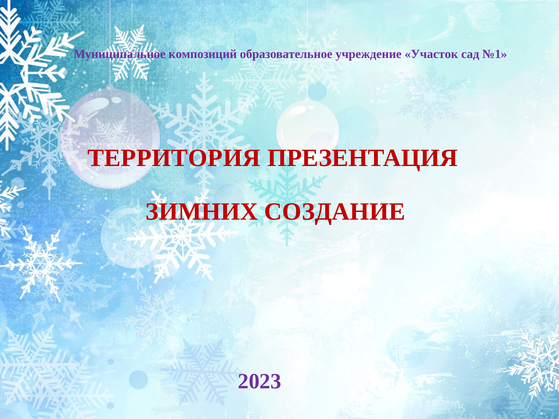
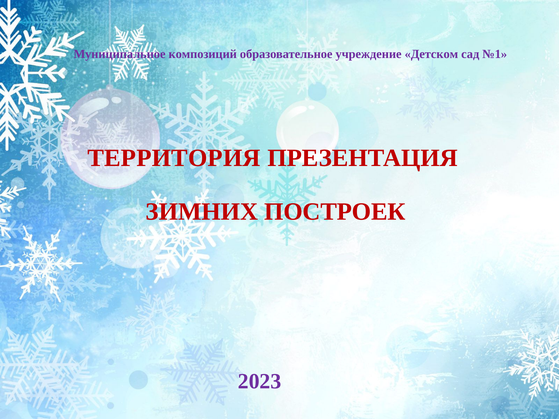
Участок: Участок -> Детском (431, 54)
СОЗДАНИЕ: СОЗДАНИЕ -> ПОСТРОЕК (335, 212)
